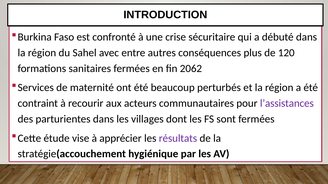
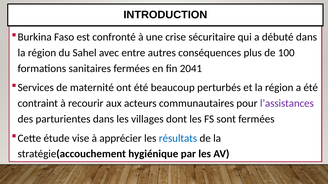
120: 120 -> 100 (286, 53)
2062: 2062 -> 2041 (191, 69)
résultats colour: purple -> blue (178, 139)
